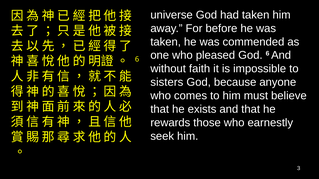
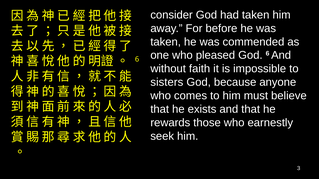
universe: universe -> consider (172, 15)
